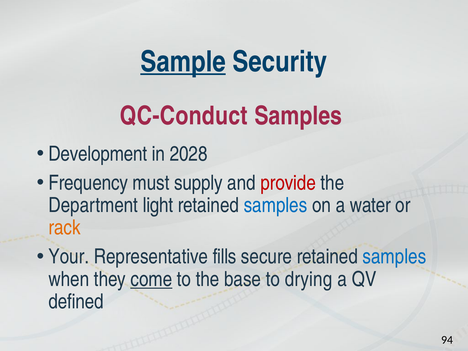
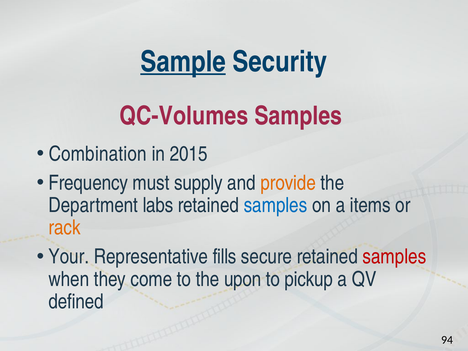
QC-Conduct: QC-Conduct -> QC-Volumes (184, 116)
Development: Development -> Combination (98, 154)
2028: 2028 -> 2015 (189, 154)
provide colour: red -> orange (288, 183)
light: light -> labs (158, 205)
water: water -> items (370, 205)
samples colour: blue -> red (394, 257)
come underline: present -> none (151, 279)
base: base -> upon (243, 279)
drying: drying -> pickup (309, 279)
